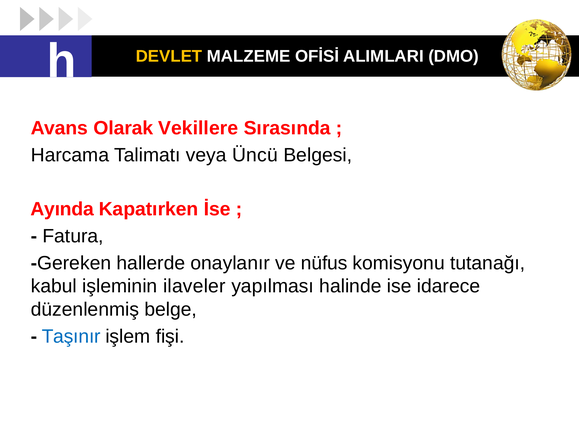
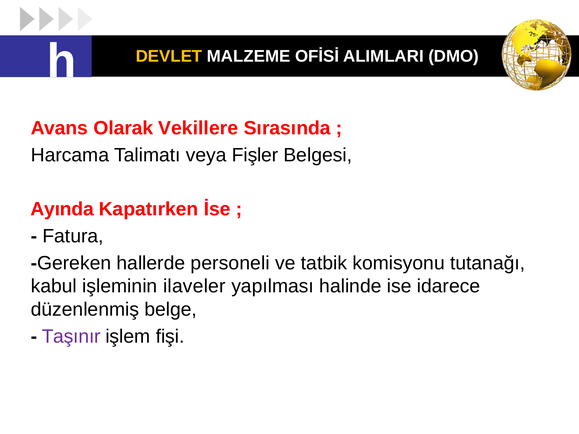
Üncü: Üncü -> Fişler (255, 155)
onaylanır: onaylanır -> personeli (230, 263)
nüfus: nüfus -> tatbik (324, 263)
Taşınır colour: blue -> purple (71, 337)
